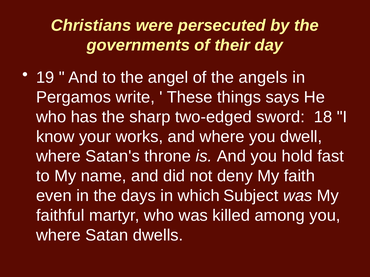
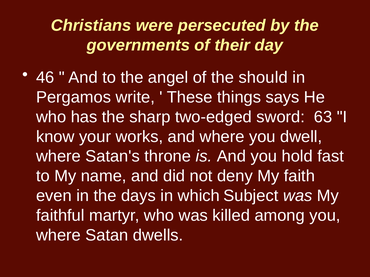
19: 19 -> 46 (45, 78)
angels: angels -> should (263, 78)
18: 18 -> 63 (323, 117)
